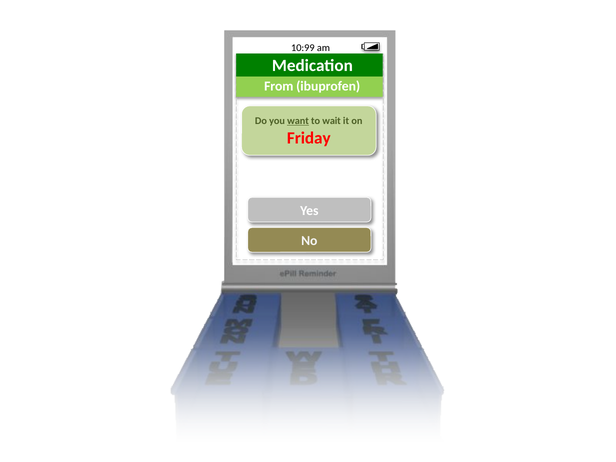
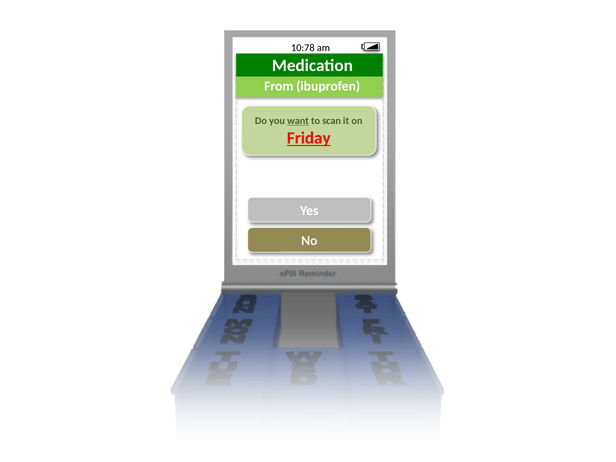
10:99: 10:99 -> 10:78 (303, 48)
wait: wait -> scan (332, 121)
Friday underline: none -> present (309, 138)
